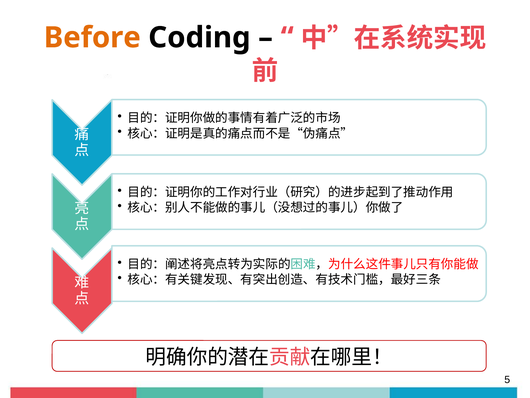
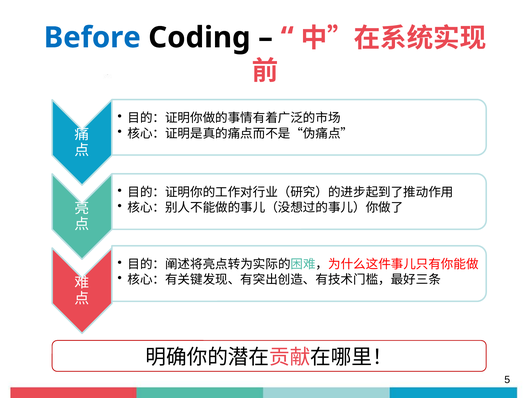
Before colour: orange -> blue (92, 38)
